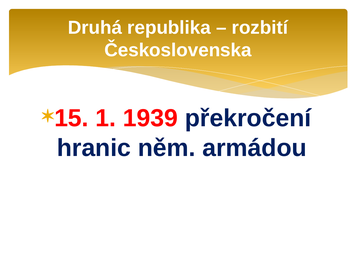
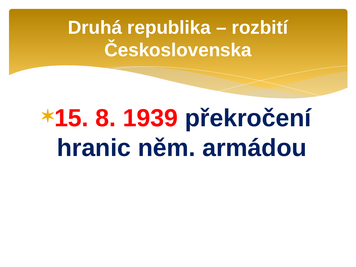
1: 1 -> 8 (106, 118)
